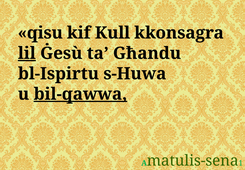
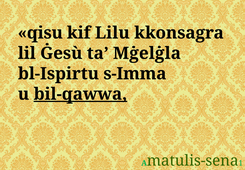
Kull: Kull -> Lilu (112, 33)
lil underline: present -> none (27, 53)
Għandu: Għandu -> Mġelġla (147, 53)
s-Huwa: s-Huwa -> s-Imma (135, 74)
